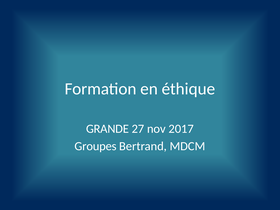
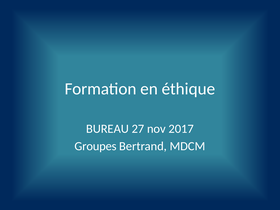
GRANDE: GRANDE -> BUREAU (107, 129)
